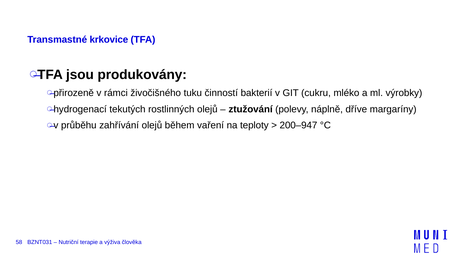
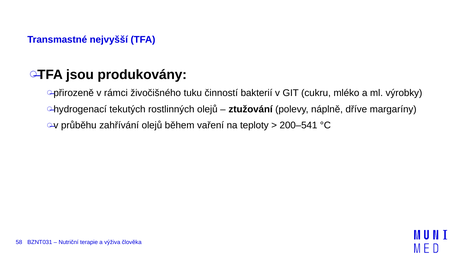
krkovice: krkovice -> nejvyšší (109, 40)
200–947: 200–947 -> 200–541 (298, 125)
